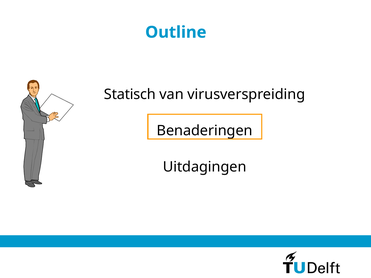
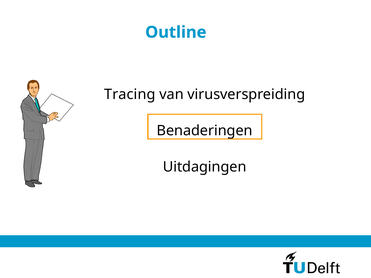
Statisch: Statisch -> Tracing (130, 94)
